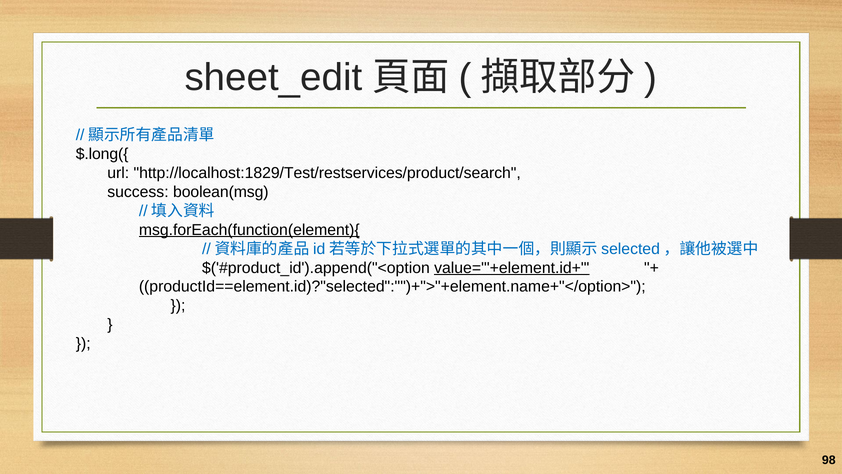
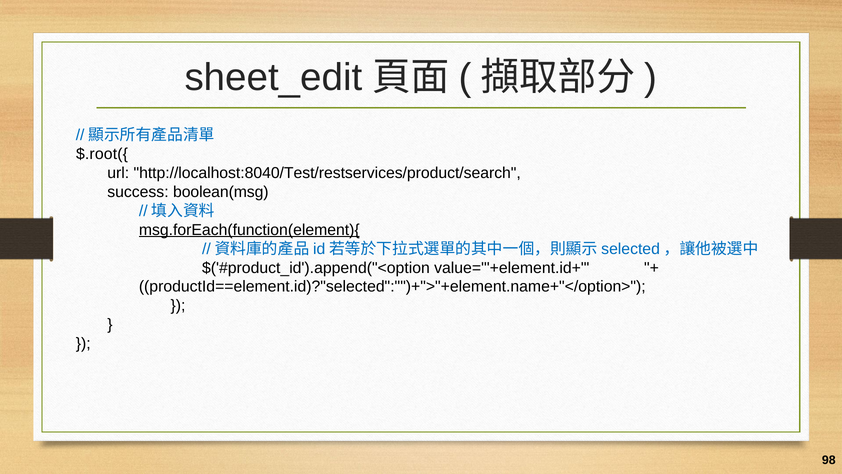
$.long({: $.long({ -> $.root({ (102, 154)
http://localhost:1829/Test/restservices/product/search: http://localhost:1829/Test/restservices/product/search -> http://localhost:8040/Test/restservices/product/search (327, 173)
value='"+element.id+ underline: present -> none (512, 268)
